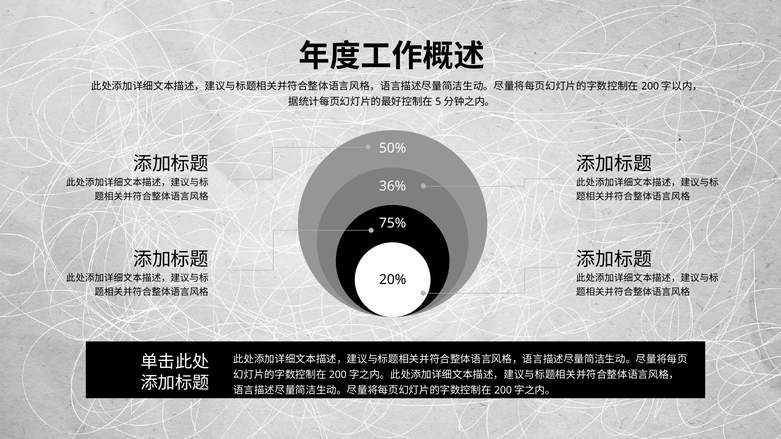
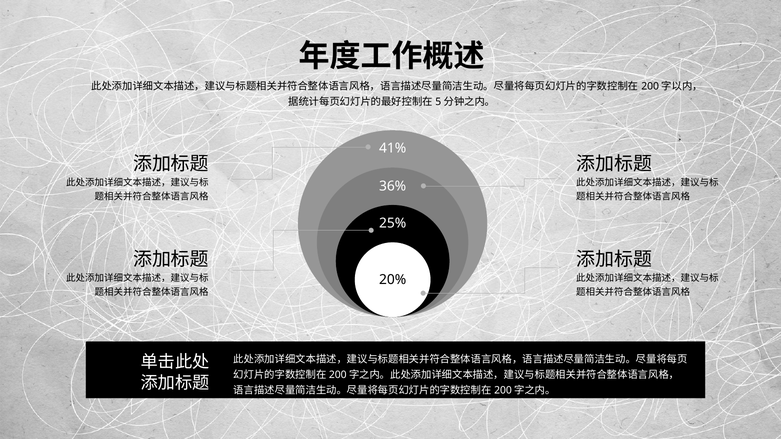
50%: 50% -> 41% (393, 148)
75%: 75% -> 25% (393, 223)
